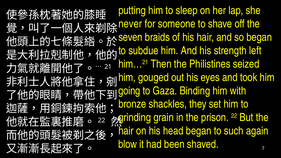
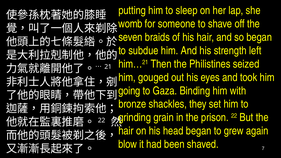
never: never -> womb (130, 24)
such: such -> grew (234, 131)
